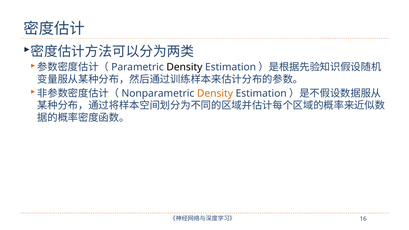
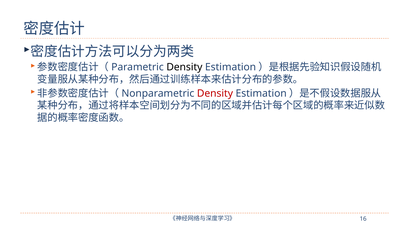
Density colour: orange -> red (215, 93)
